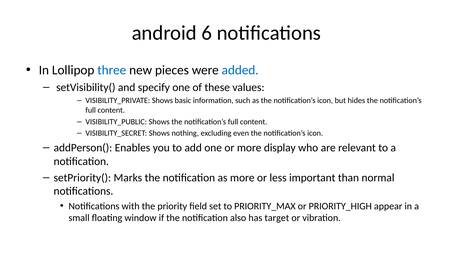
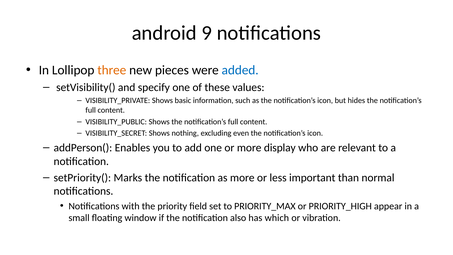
6: 6 -> 9 (207, 33)
three colour: blue -> orange (112, 70)
target: target -> which (277, 218)
